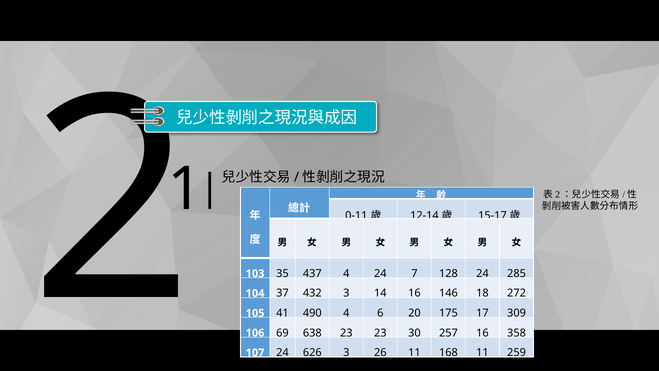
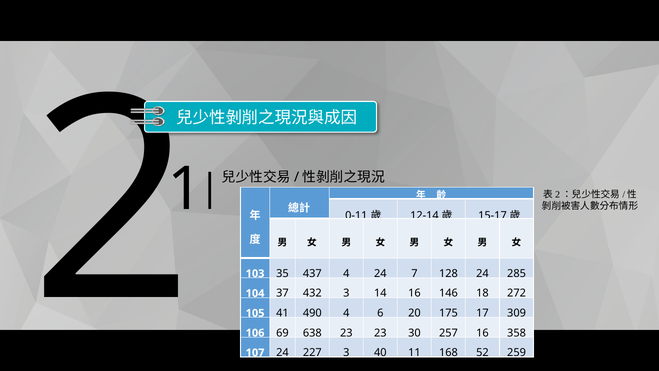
626: 626 -> 227 (312, 352)
26: 26 -> 40 (380, 352)
168 11: 11 -> 52 (482, 352)
